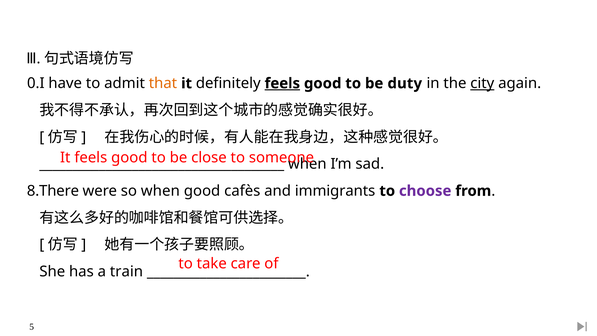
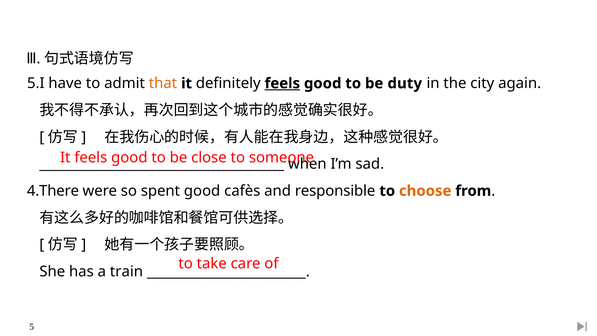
0.I: 0.I -> 5.I (36, 83)
city underline: present -> none (482, 83)
8.There: 8.There -> 4.There (53, 191)
so when: when -> spent (160, 191)
immigrants: immigrants -> responsible (335, 191)
choose colour: purple -> orange (425, 191)
